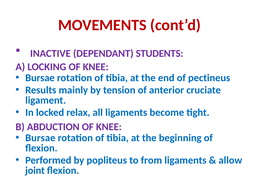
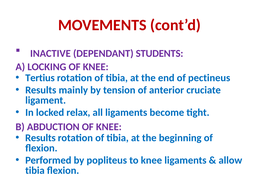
Bursae: Bursae -> Tertius (40, 78)
Bursae: Bursae -> Results (40, 138)
to from: from -> knee (151, 160)
joint: joint -> tibia (35, 171)
